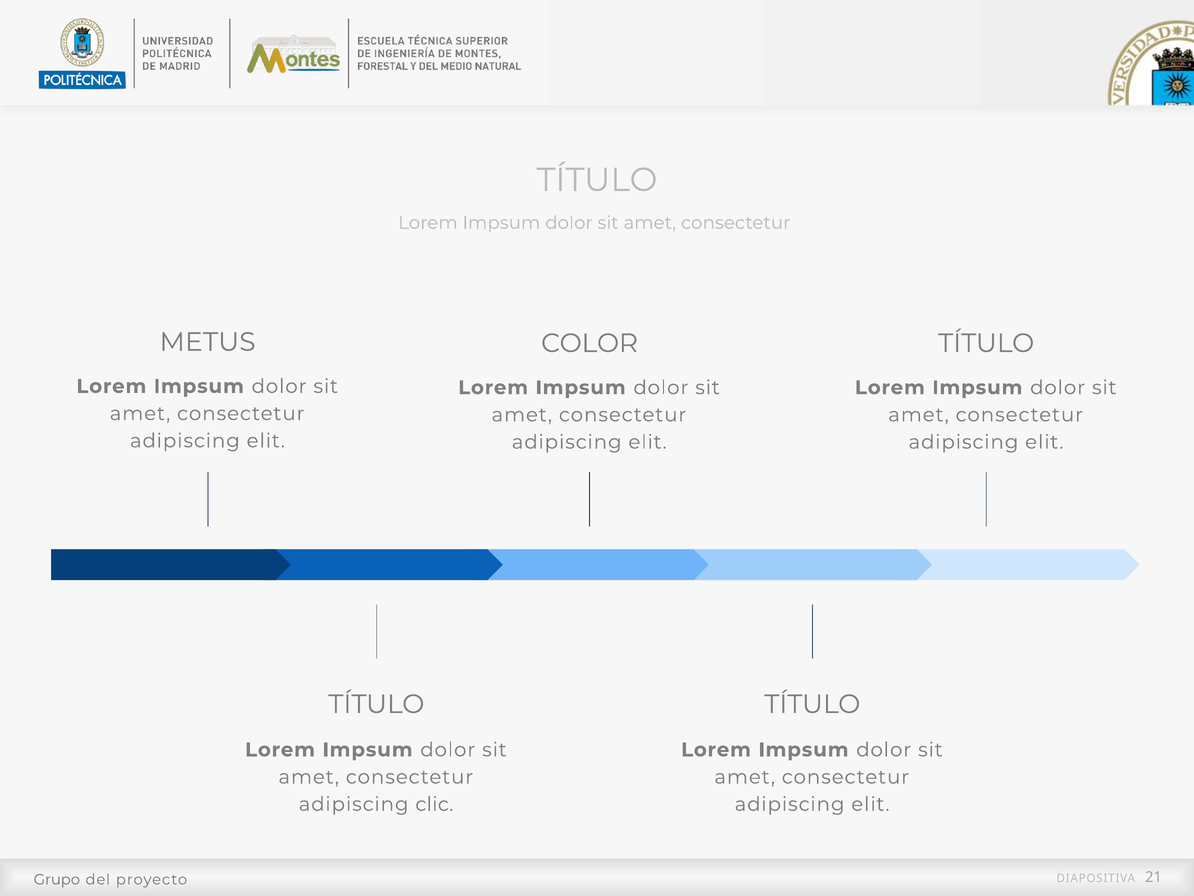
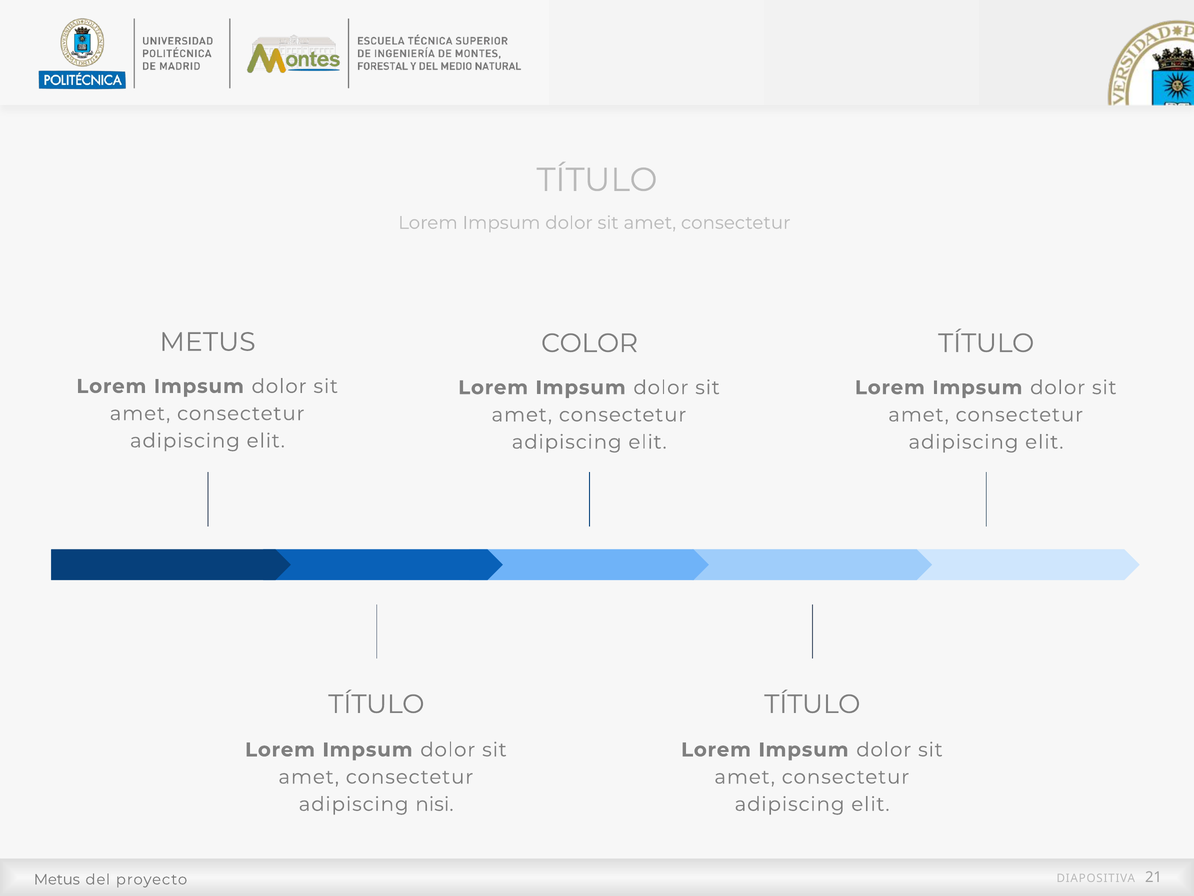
clic: clic -> nisi (434, 804)
Grupo: Grupo -> Metus (57, 879)
